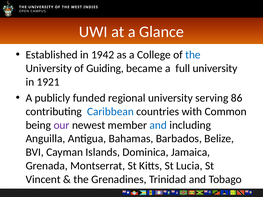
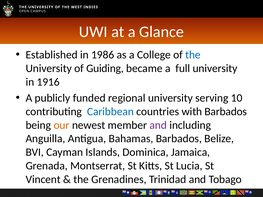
1942: 1942 -> 1986 (103, 55)
1921: 1921 -> 1916 (48, 82)
86: 86 -> 10 (237, 98)
with Common: Common -> Barbados (226, 112)
our colour: purple -> orange (62, 125)
and colour: blue -> purple (158, 125)
